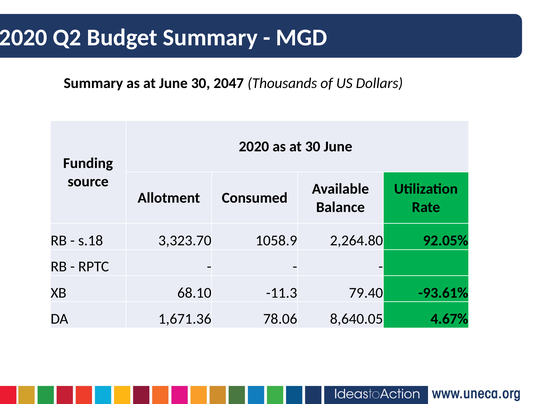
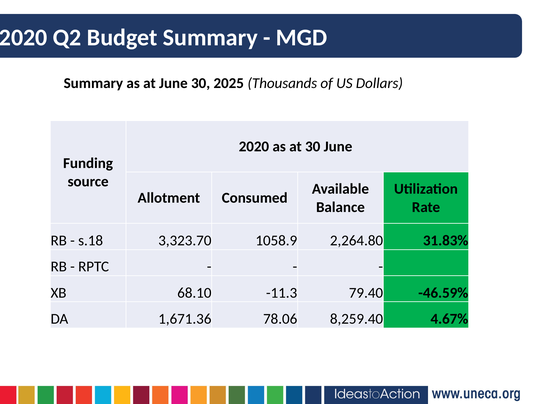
2047: 2047 -> 2025 (229, 83)
92.05%: 92.05% -> 31.83% (446, 241)
-93.61%: -93.61% -> -46.59% (443, 293)
8,640.05: 8,640.05 -> 8,259.40 (356, 319)
